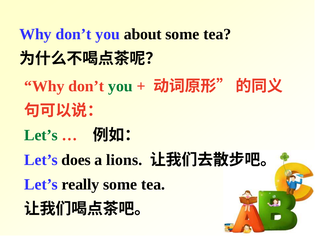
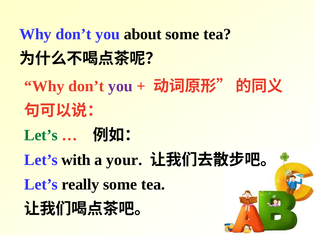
you colour: green -> purple (120, 86)
does: does -> with (76, 160)
lions: lions -> your (124, 160)
